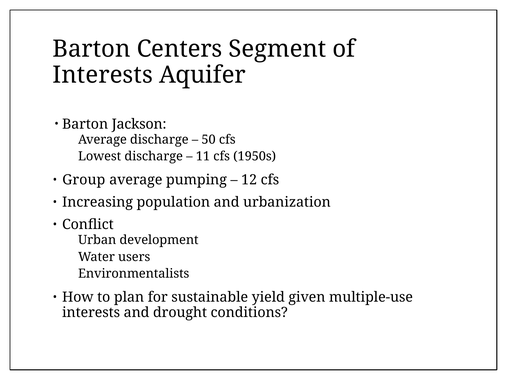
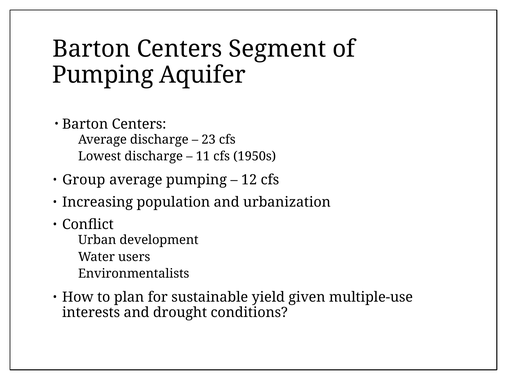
Interests: Interests -> Pumping (103, 75)
Jackson: Jackson -> Centers (139, 124)
50: 50 -> 23 (209, 140)
